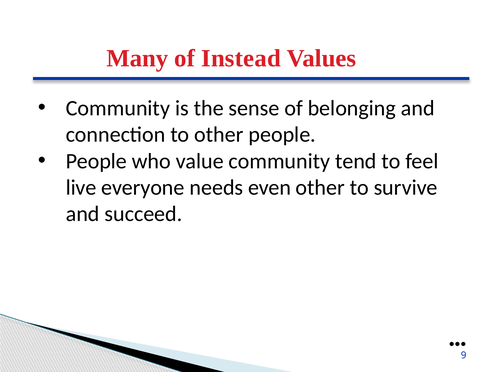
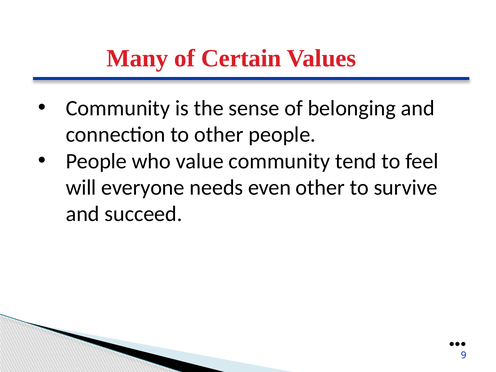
Instead: Instead -> Certain (241, 58)
live: live -> will (81, 188)
